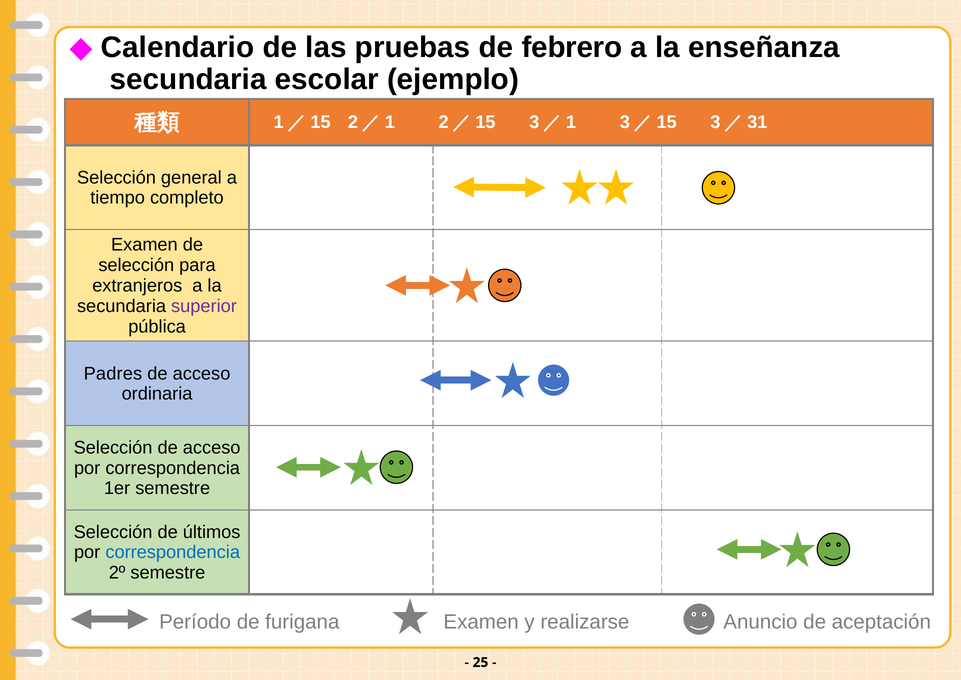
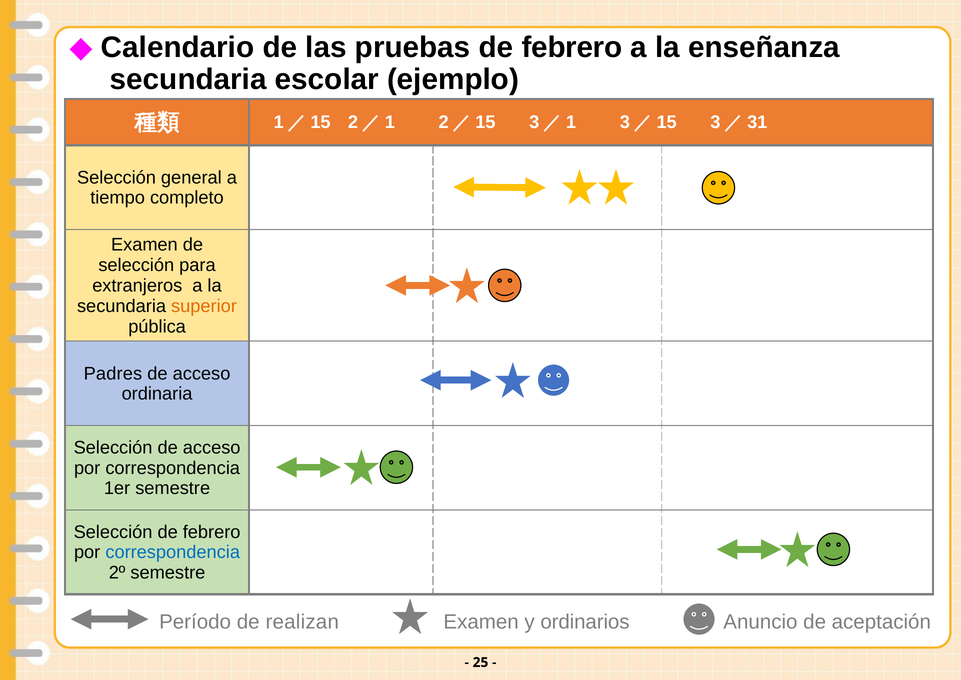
superior colour: purple -> orange (204, 306)
Selección de últimos: últimos -> febrero (212, 532)
furigana: furigana -> realizan (302, 622)
realizarse: realizarse -> ordinarios (585, 622)
